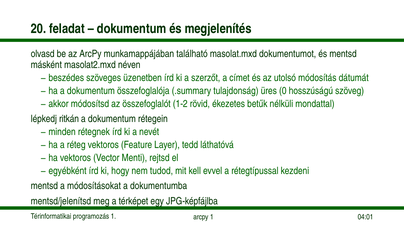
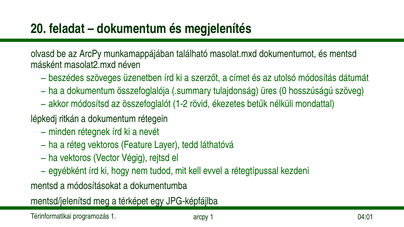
Menti: Menti -> Végig (134, 158)
